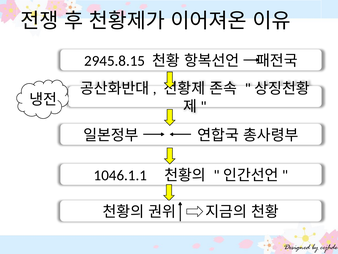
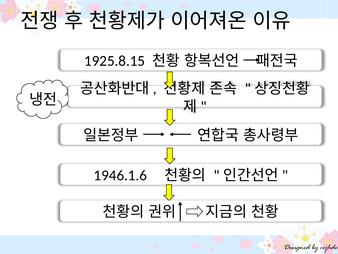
2945.8.15: 2945.8.15 -> 1925.8.15 (115, 61)
1046.1.1: 1046.1.1 -> 1946.1.6 (120, 175)
